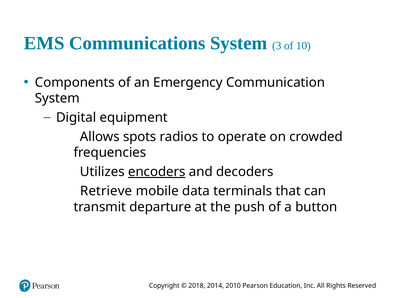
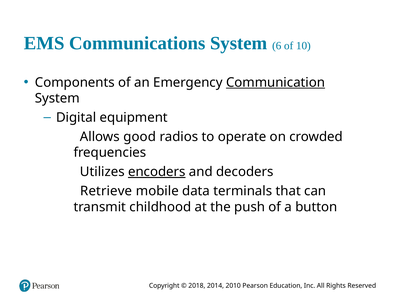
3: 3 -> 6 (277, 46)
Communication underline: none -> present (276, 82)
spots: spots -> good (140, 137)
departure: departure -> childhood (160, 207)
